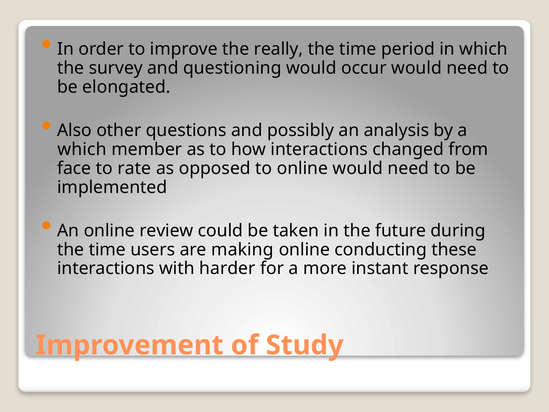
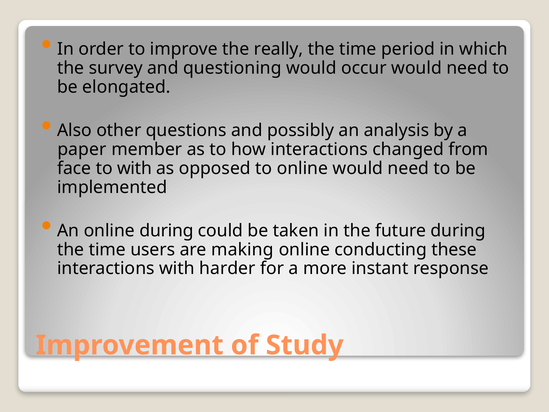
which: which -> paper (82, 149)
to rate: rate -> with (134, 168)
online review: review -> during (166, 231)
